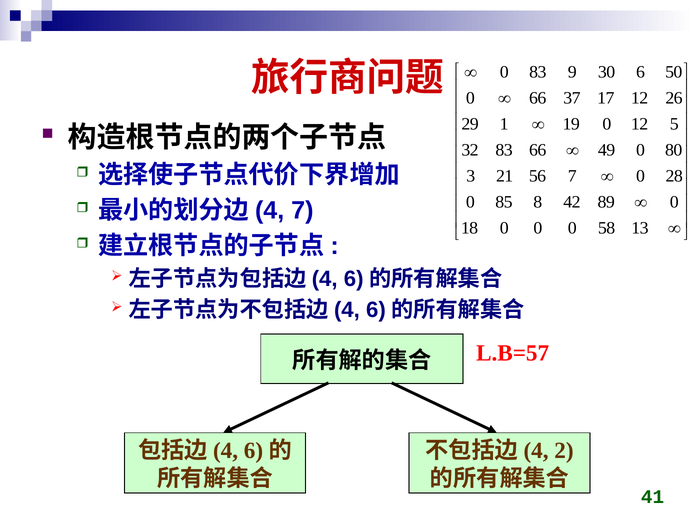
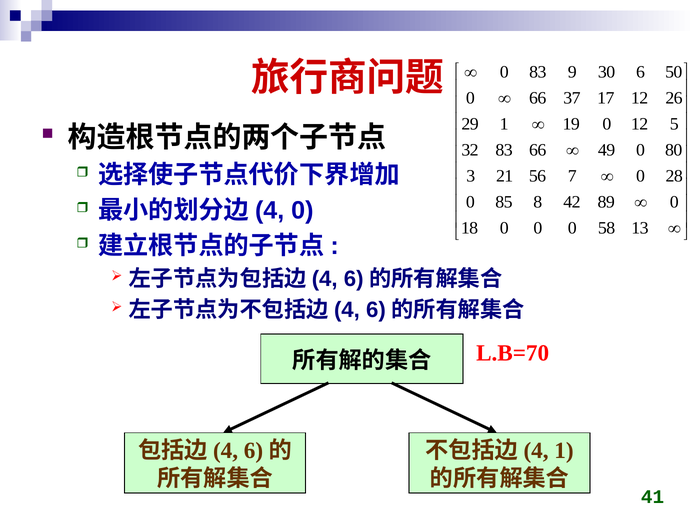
7: 7 -> 0 (302, 210)
L.B=57: L.B=57 -> L.B=70 (513, 352)
2: 2 -> 1 (564, 450)
